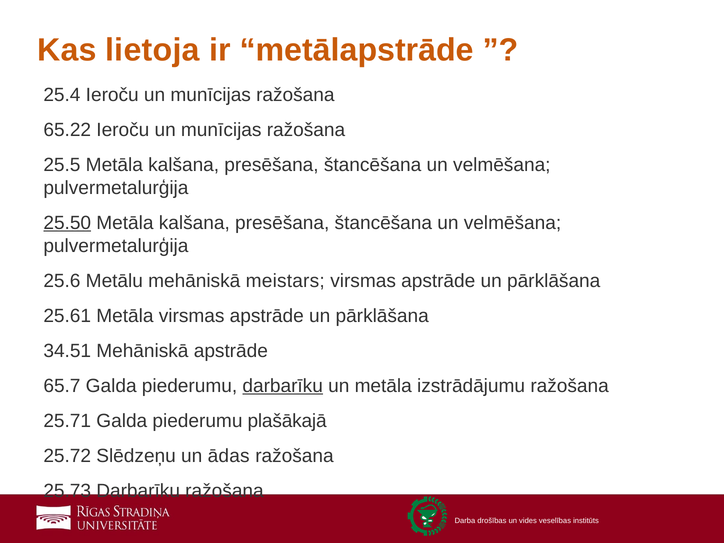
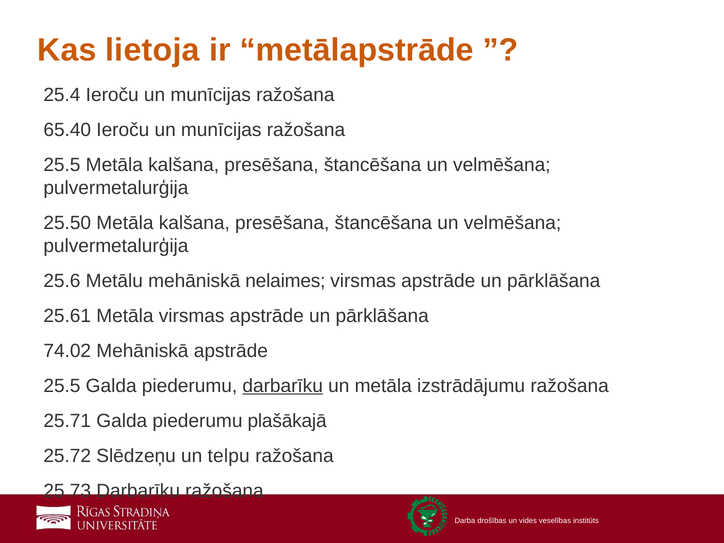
65.22: 65.22 -> 65.40 (67, 130)
25.50 underline: present -> none (67, 223)
meistars: meistars -> nelaimes (285, 281)
34.51: 34.51 -> 74.02 (67, 351)
65.7: 65.7 -> 25.5 (62, 386)
ādas: ādas -> telpu (229, 456)
